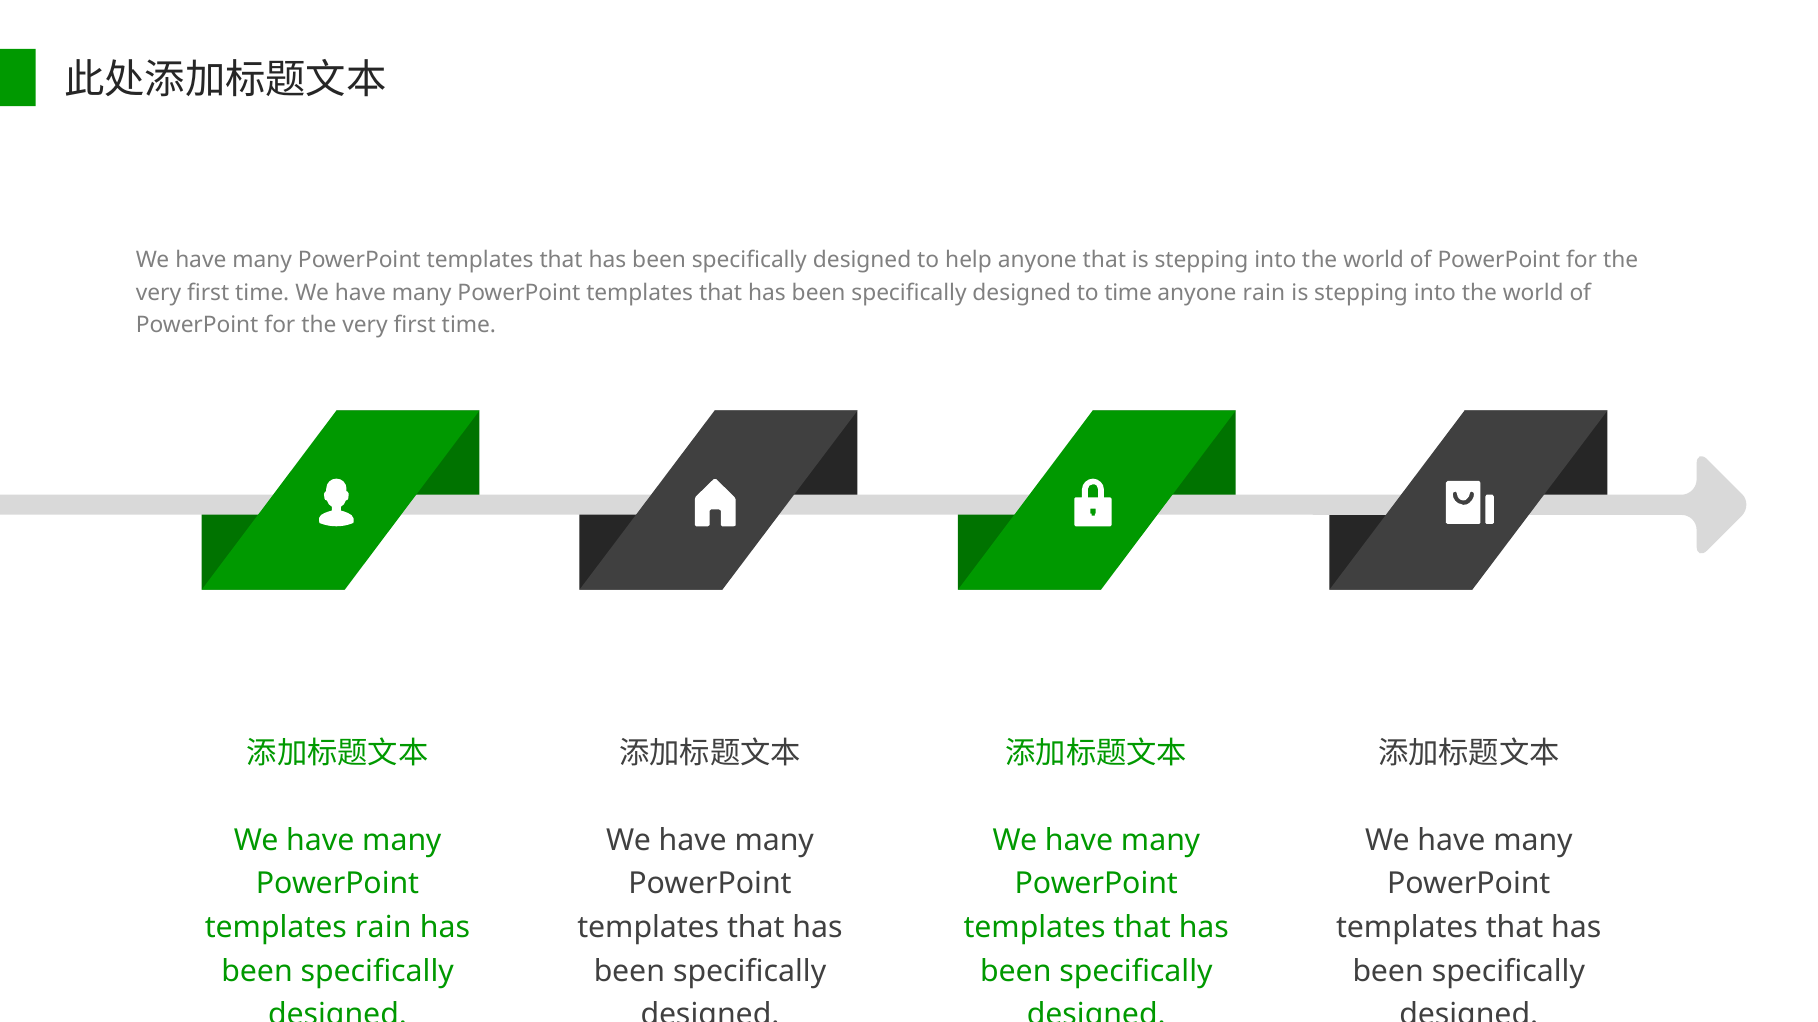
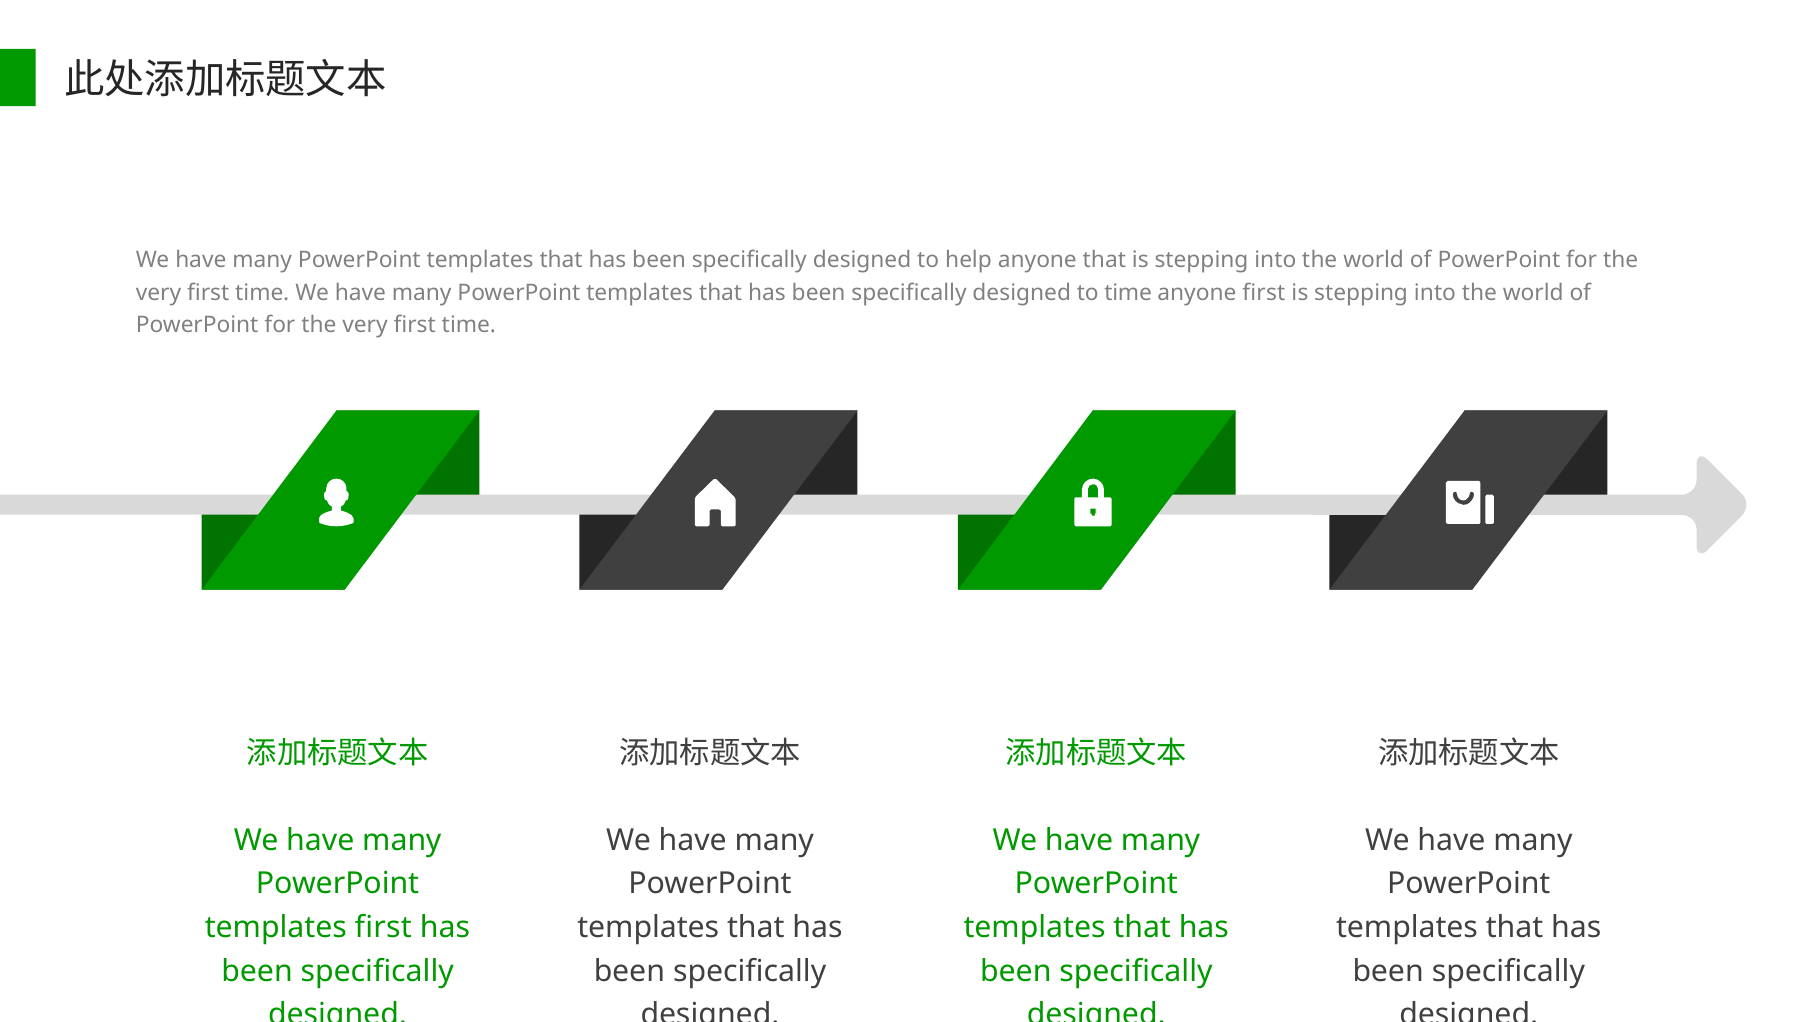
anyone rain: rain -> first (1264, 293)
templates rain: rain -> first (383, 928)
